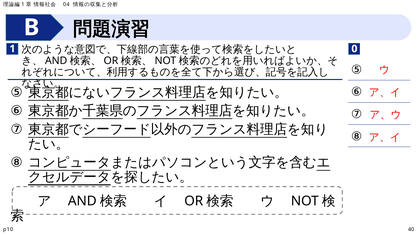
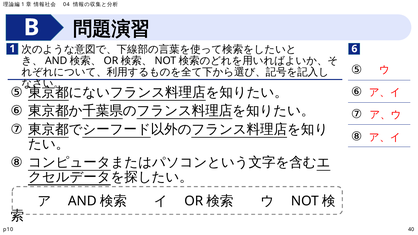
0: 0 -> 6 (354, 49)
